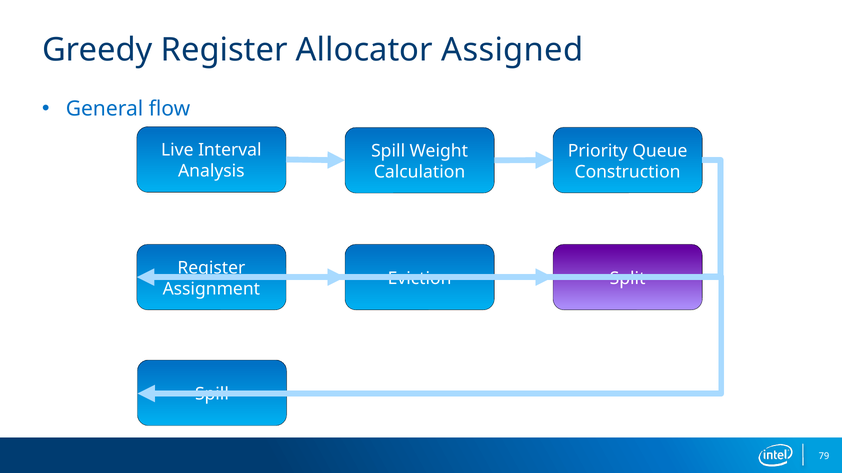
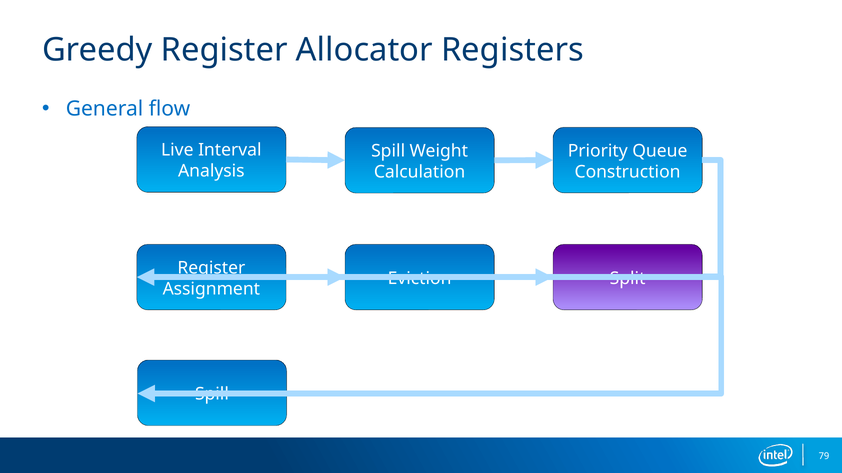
Assigned: Assigned -> Registers (512, 50)
